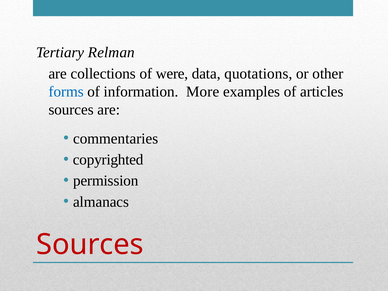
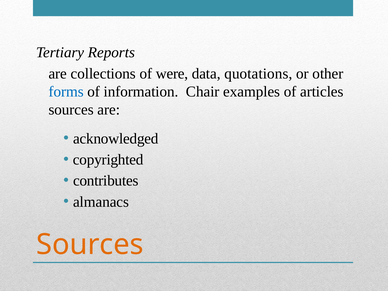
Relman: Relman -> Reports (111, 52)
More: More -> Chair (203, 92)
commentaries: commentaries -> acknowledged (116, 139)
permission: permission -> contributes (106, 181)
Sources colour: red -> orange (90, 245)
